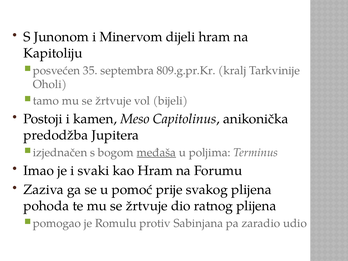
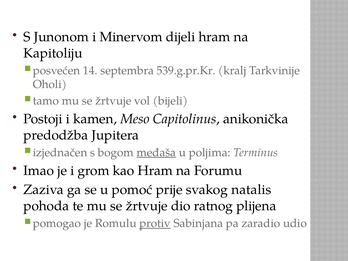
35: 35 -> 14 (90, 70)
809.g.pr.Kr: 809.g.pr.Kr -> 539.g.pr.Kr (186, 70)
svaki: svaki -> grom (94, 171)
svakog plijena: plijena -> natalis (251, 190)
protiv underline: none -> present (155, 223)
